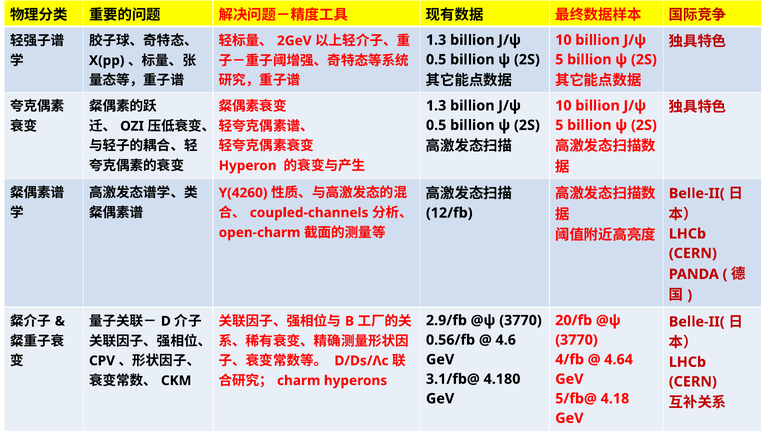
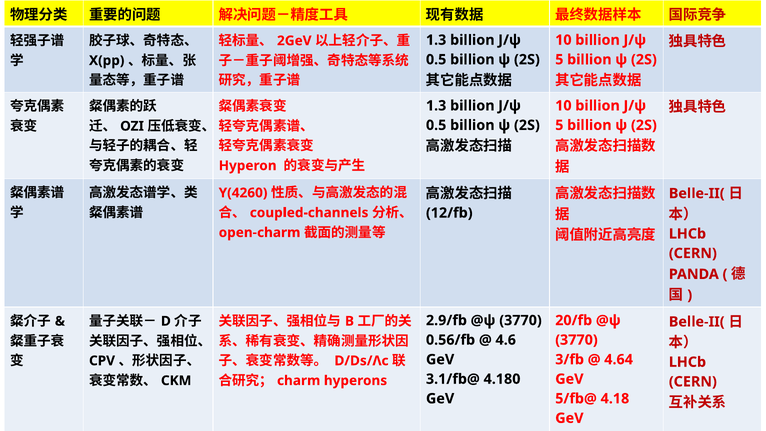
4/fb: 4/fb -> 3/fb (570, 359)
